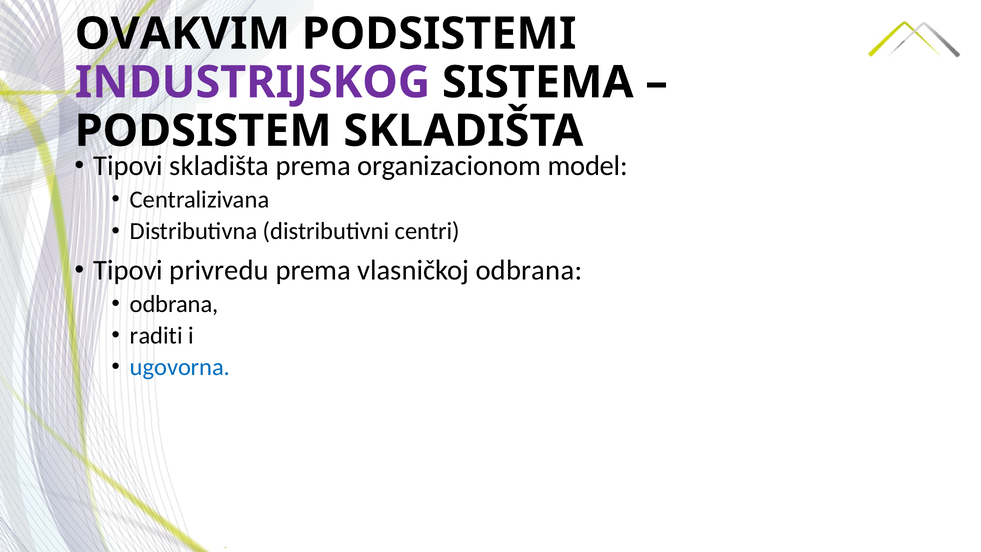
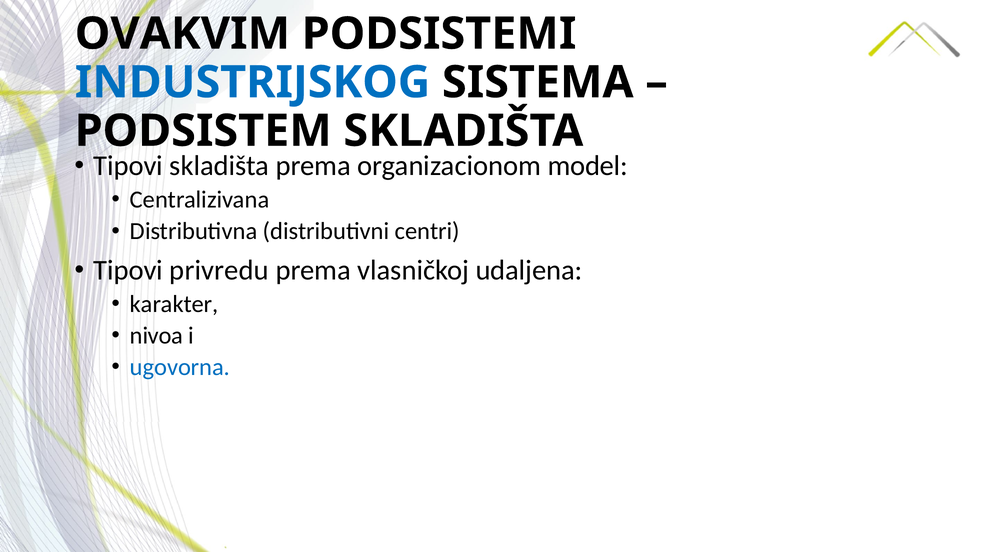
INDUSTRIJSKOG colour: purple -> blue (253, 82)
vlasničkoj odbrana: odbrana -> udaljena (529, 270)
odbrana: odbrana -> karakter (174, 304)
raditi: raditi -> nivoa (157, 336)
